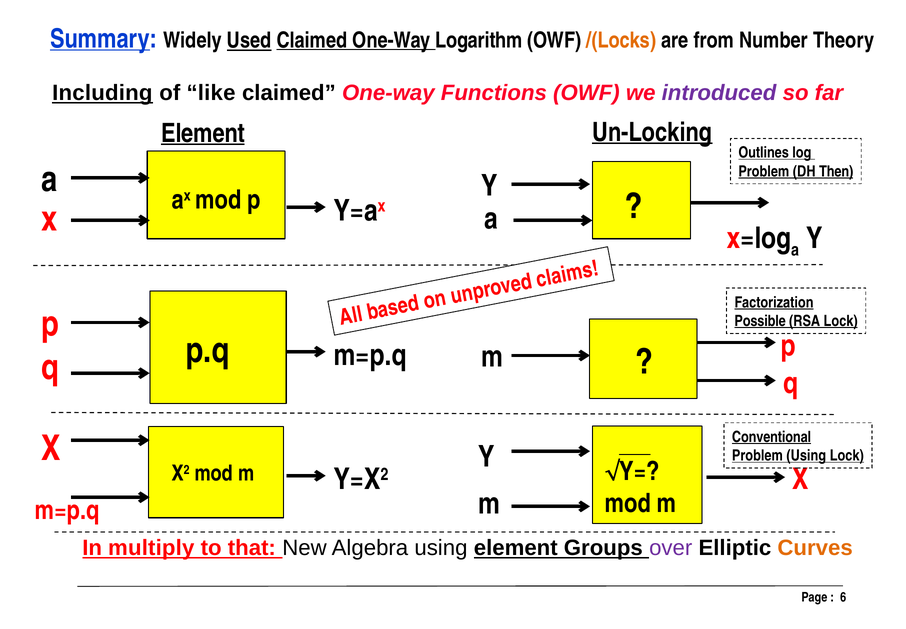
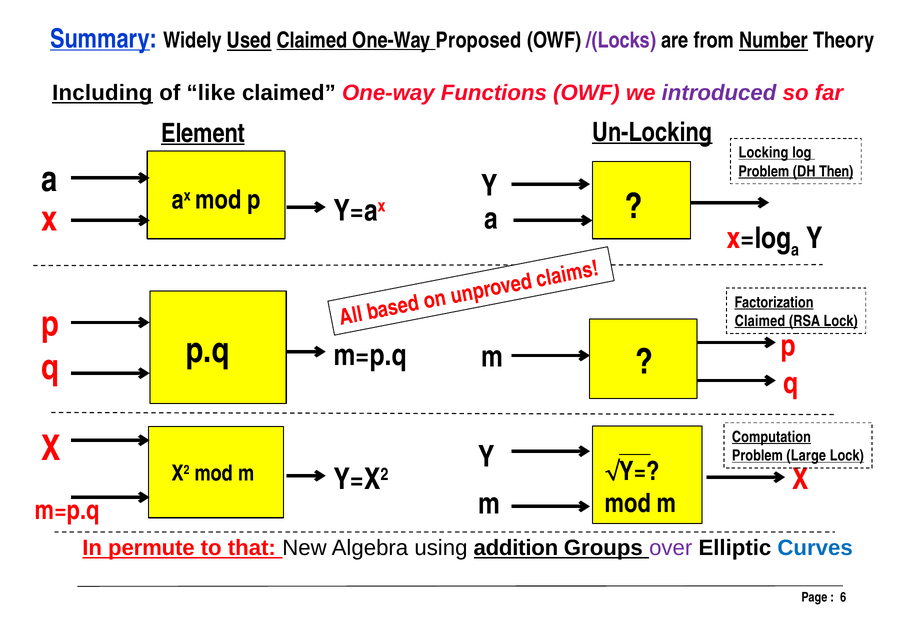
Logarithm: Logarithm -> Proposed (479, 41)
/(Locks colour: orange -> purple (621, 41)
Number underline: none -> present (774, 41)
Outlines: Outlines -> Locking (764, 153)
Possible: Possible -> Claimed (760, 321)
Conventional: Conventional -> Computation (771, 438)
Problem Using: Using -> Large (806, 456)
multiply: multiply -> permute (151, 548)
using element: element -> addition (516, 548)
Curves colour: orange -> blue (815, 548)
